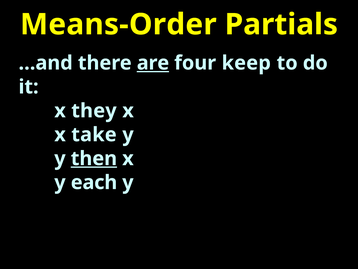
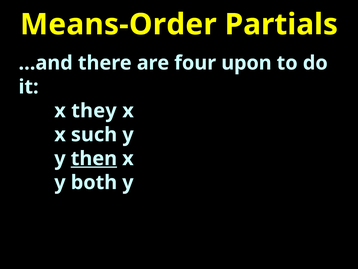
are underline: present -> none (153, 63)
keep: keep -> upon (246, 63)
take: take -> such (94, 134)
each: each -> both (94, 182)
